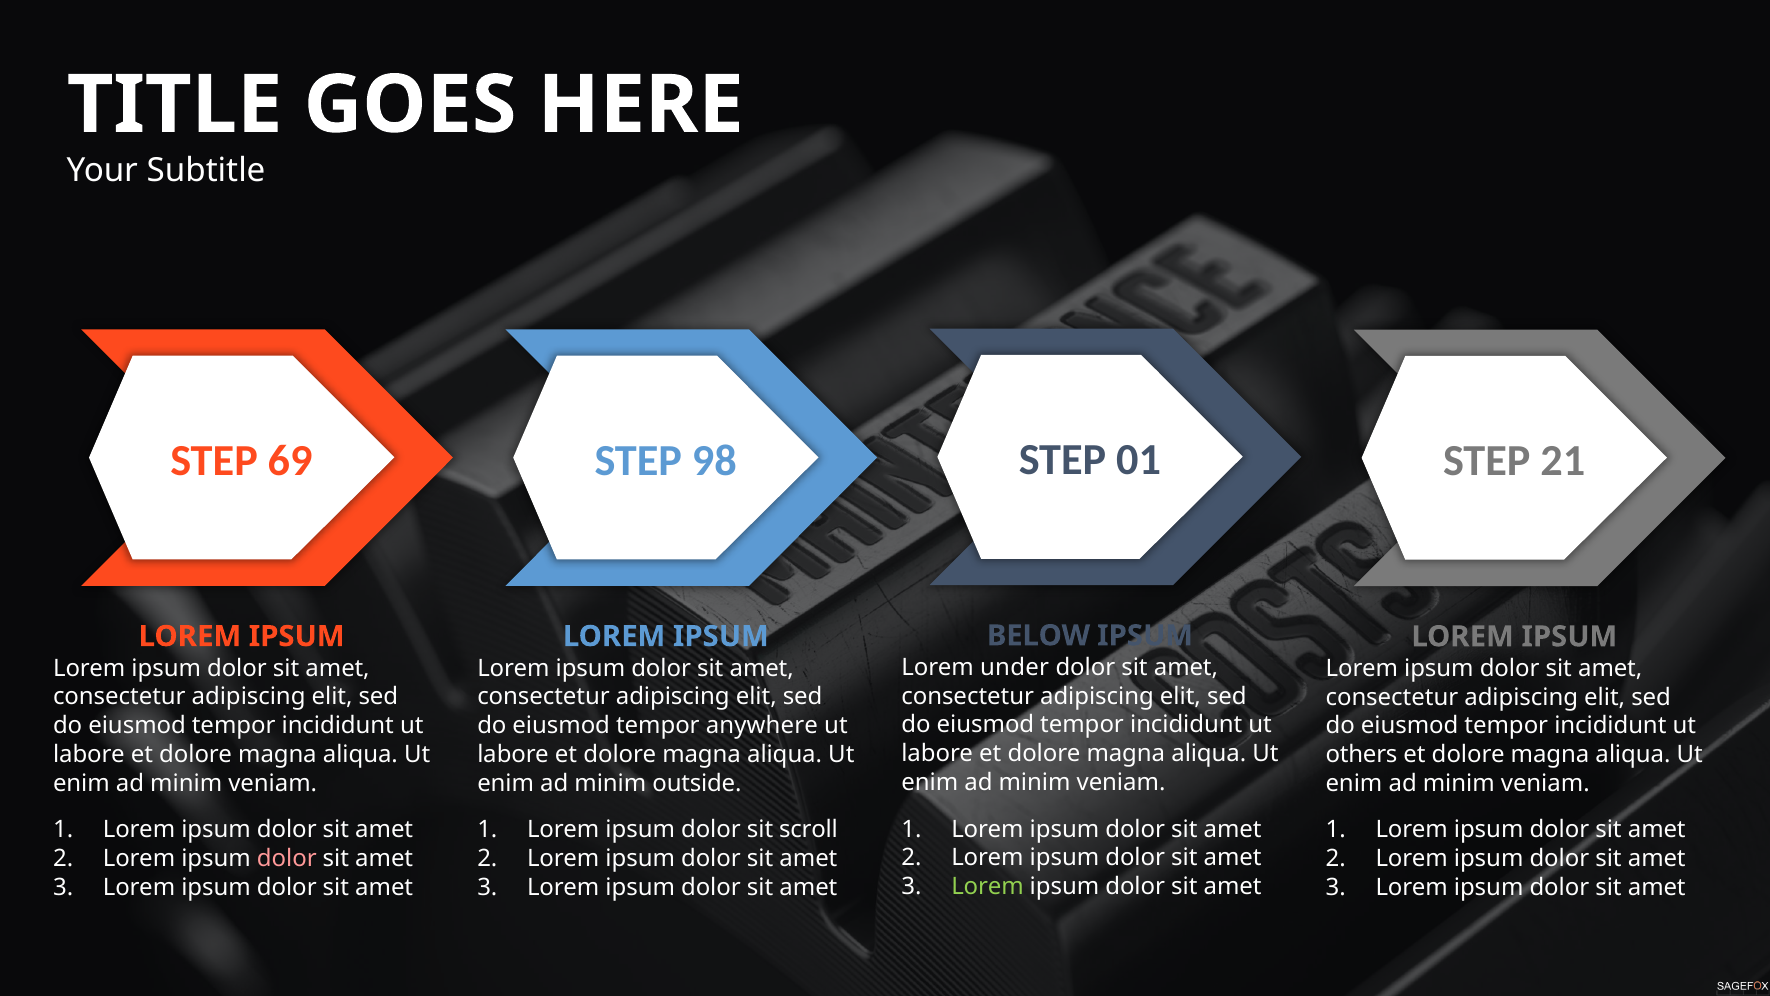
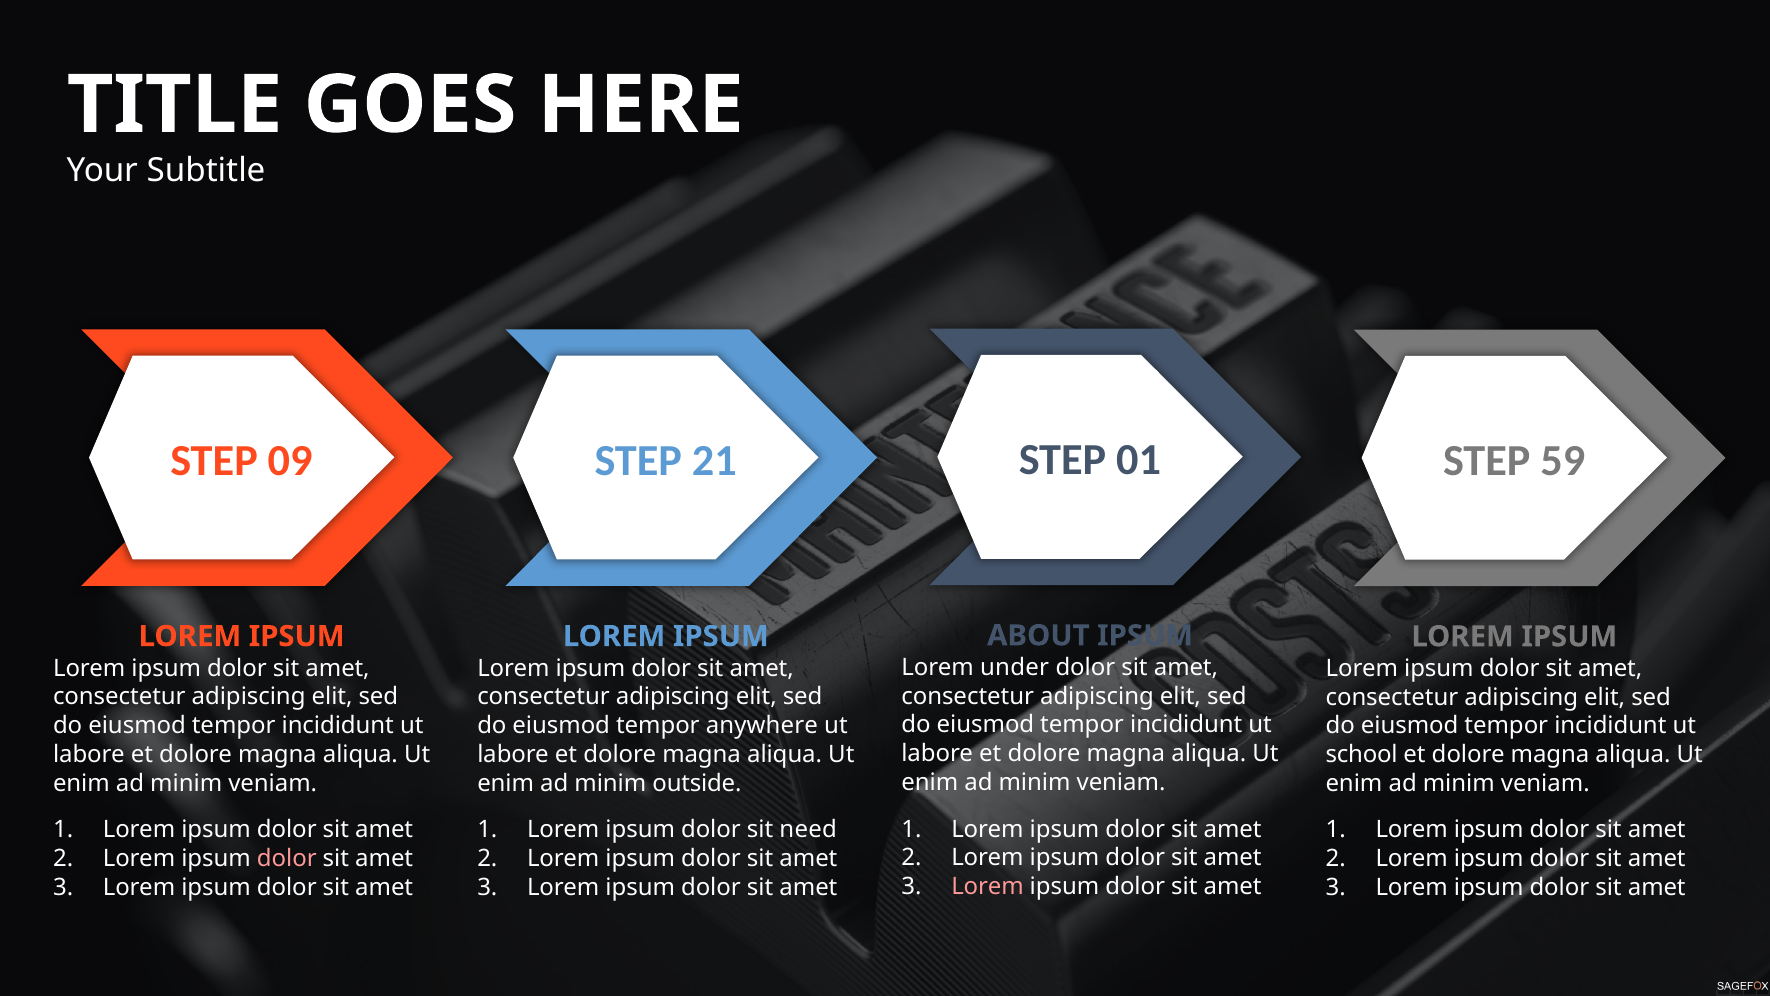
69: 69 -> 09 (290, 461)
98: 98 -> 21 (714, 461)
21: 21 -> 59 (1563, 461)
BELOW: BELOW -> ABOUT (1038, 635)
others: others -> school (1362, 755)
scroll: scroll -> need (808, 829)
Lorem colour: light green -> pink (988, 886)
